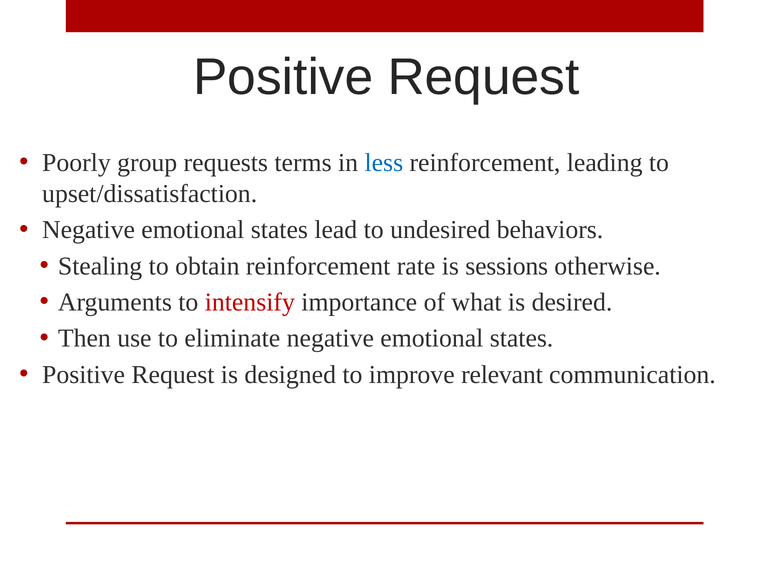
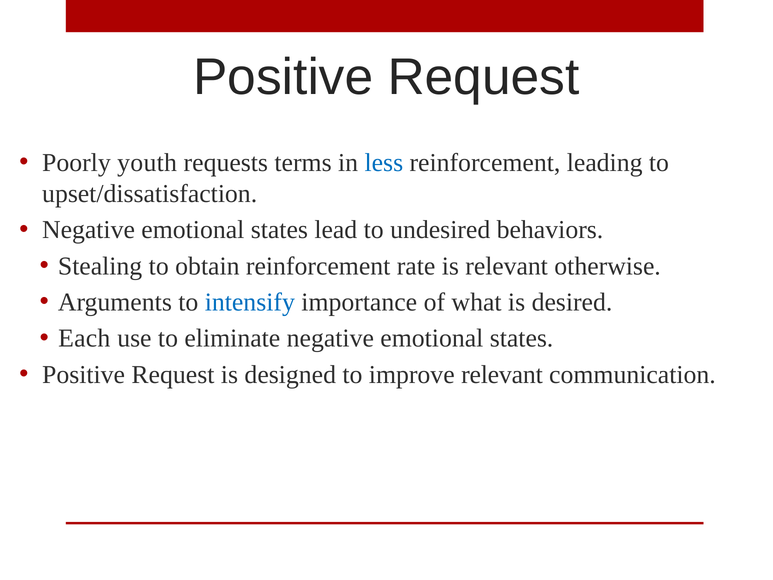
group: group -> youth (147, 163)
is sessions: sessions -> relevant (507, 266)
intensify colour: red -> blue (250, 302)
Then: Then -> Each (84, 338)
